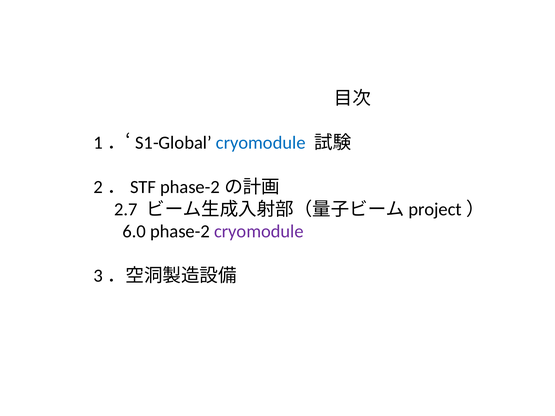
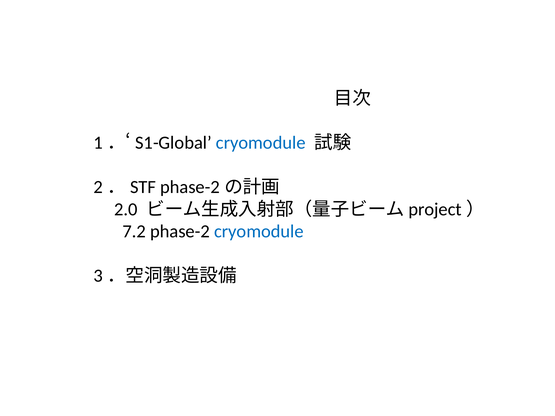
2.7: 2.7 -> 2.0 (126, 209)
6.0: 6.0 -> 7.2 (134, 232)
cryomodule colour: purple -> blue (259, 232)
